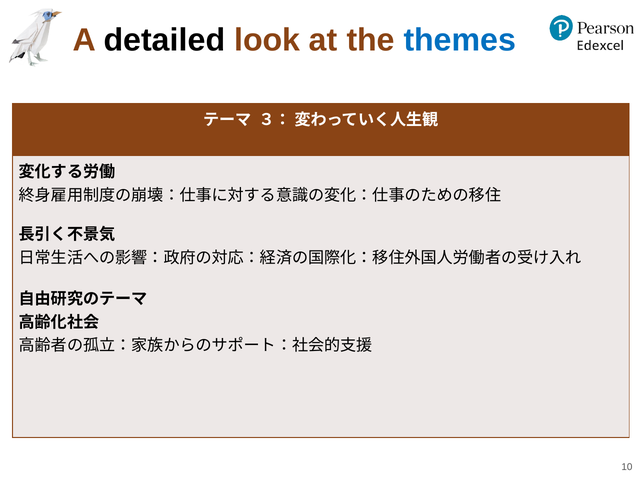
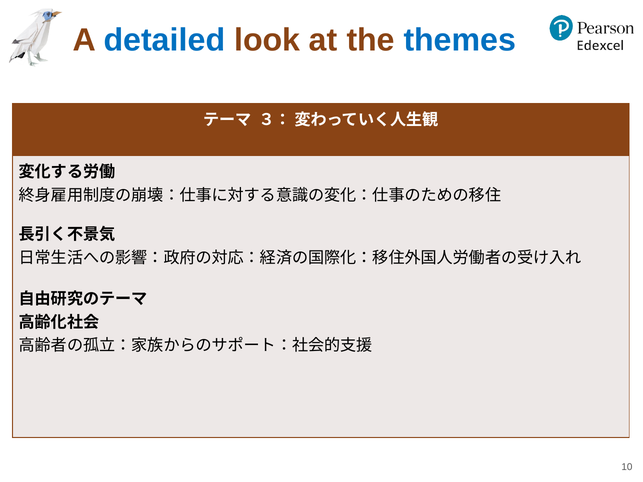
detailed colour: black -> blue (164, 40)
